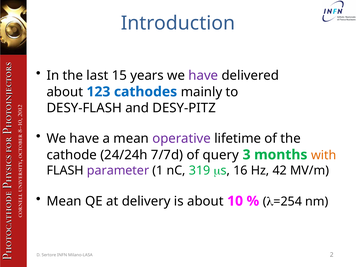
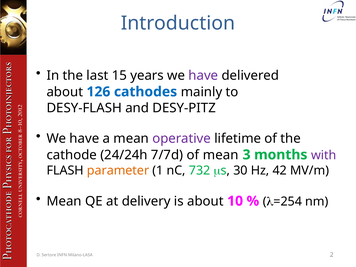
123: 123 -> 126 (98, 92)
of query: query -> mean (221, 155)
with colour: orange -> purple (324, 155)
parameter colour: purple -> orange (118, 171)
319: 319 -> 732 (200, 171)
16: 16 -> 30 (240, 171)
